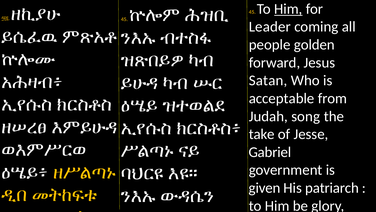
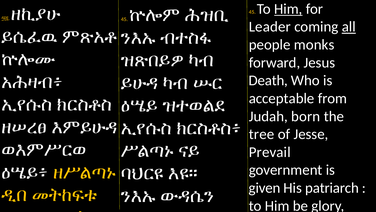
all underline: none -> present (349, 27)
golden: golden -> monks (314, 45)
Satan: Satan -> Death (268, 80)
song: song -> born (306, 116)
take: take -> tree (262, 134)
Gabriel: Gabriel -> Prevail (270, 152)
